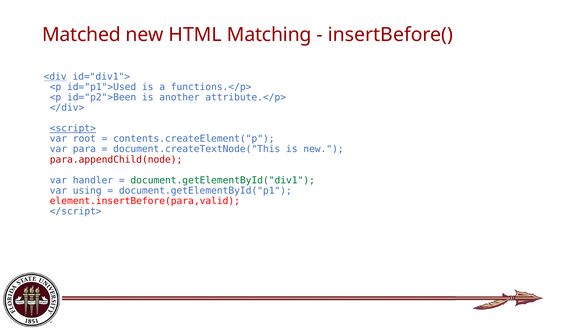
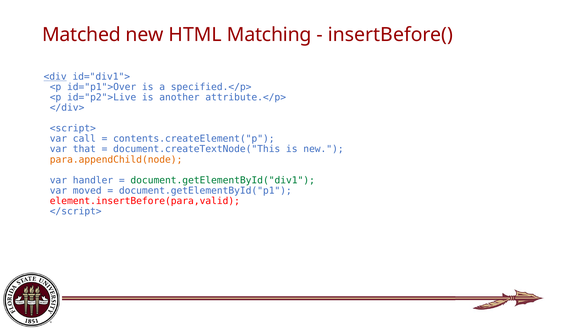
id="p1">Used: id="p1">Used -> id="p1">Over (102, 87)
functions.</p>: functions.</p> -> specified.</p> (211, 87)
id="p2">Been: id="p2">Been -> id="p2">Live (102, 97)
<script> underline: present -> none (73, 128)
root: root -> call (84, 139)
para: para -> that (84, 149)
para.appendChild(node colour: red -> orange (116, 160)
using: using -> moved (87, 191)
